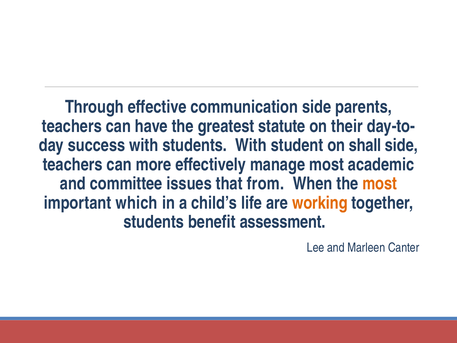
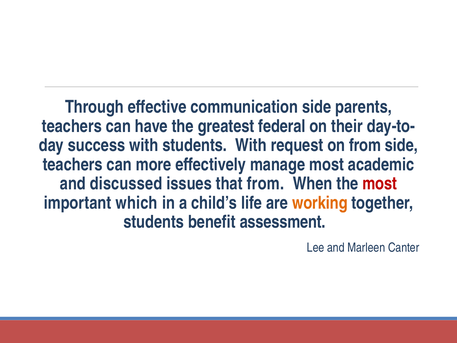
statute: statute -> federal (282, 126)
student: student -> request (297, 145)
on shall: shall -> from (365, 145)
committee: committee -> discussed (126, 184)
most colour: orange -> red (380, 184)
